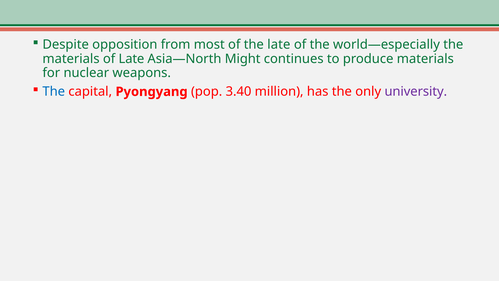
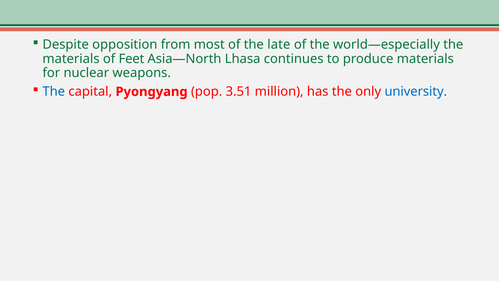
of Late: Late -> Feet (131, 59)
Might: Might -> Lhasa (243, 59)
3.40: 3.40 -> 3.51 (238, 92)
university colour: purple -> blue (416, 92)
